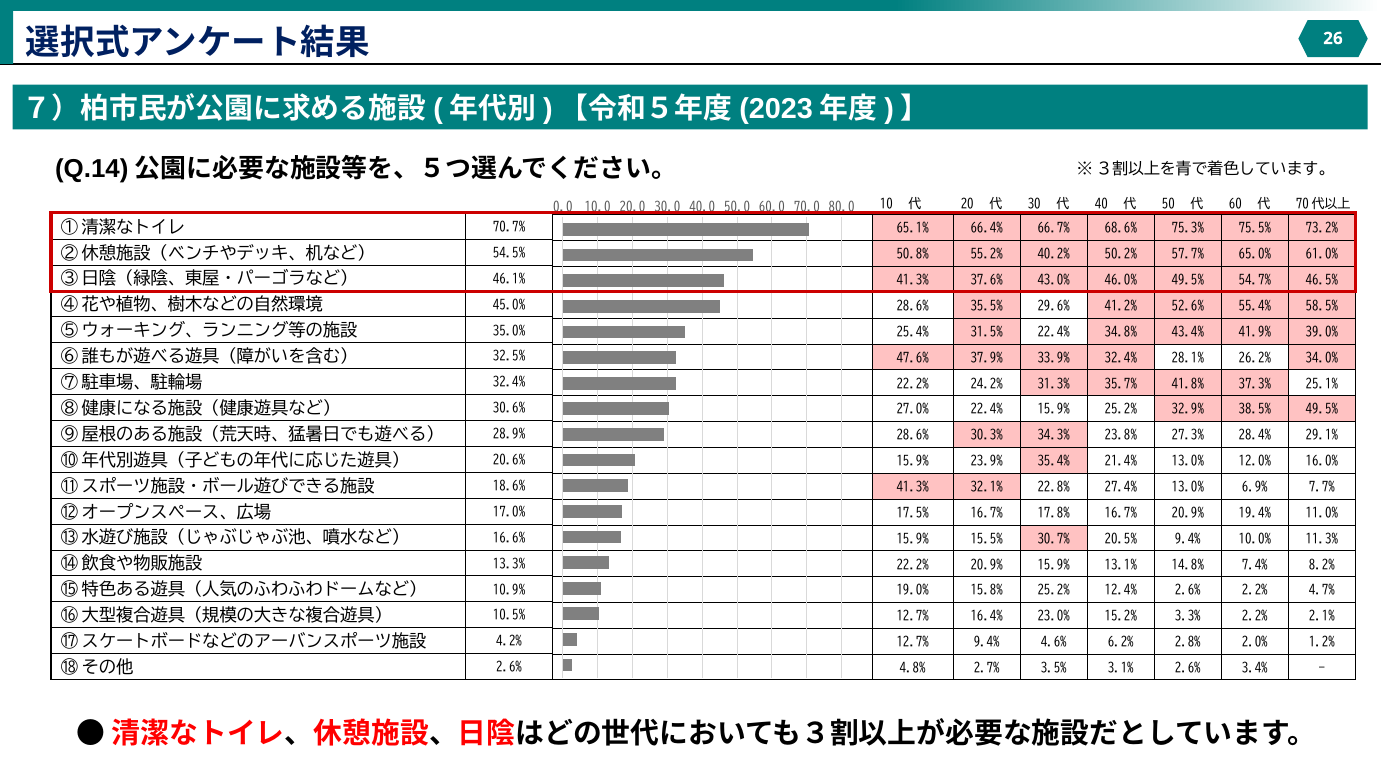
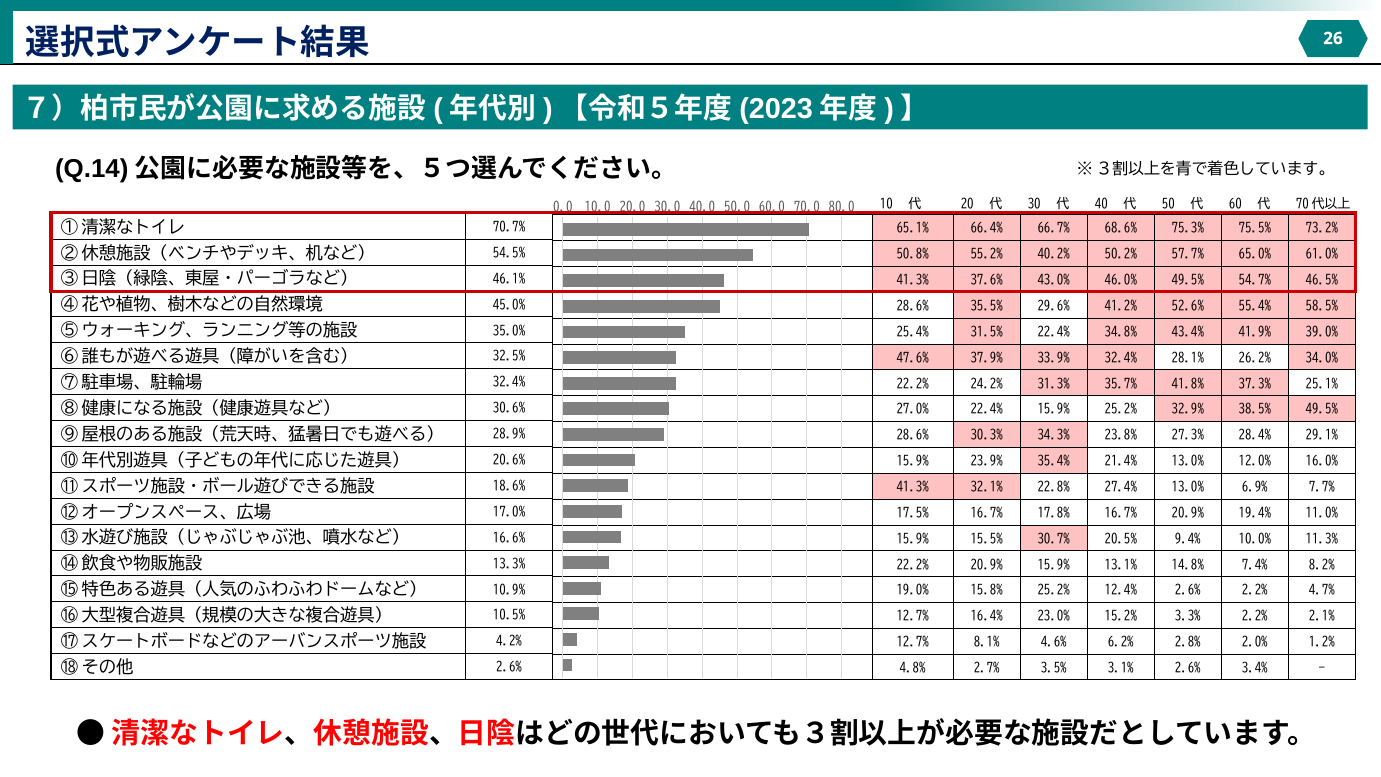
12.7% 9.4%: 9.4% -> 8.1% (987, 642)
